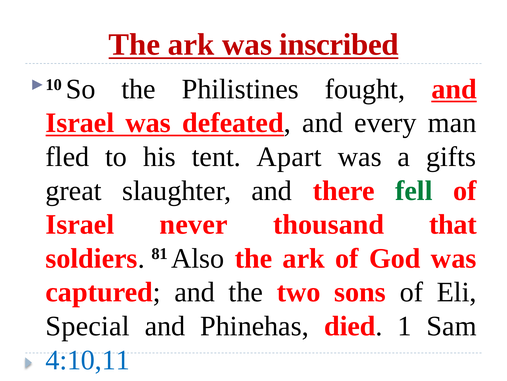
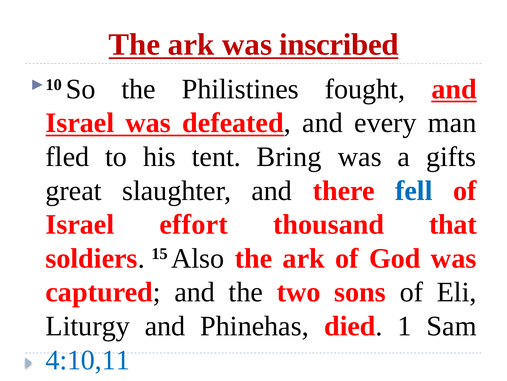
Apart: Apart -> Bring (289, 157)
fell colour: green -> blue (414, 190)
never: never -> effort (194, 224)
81: 81 -> 15 (160, 253)
Special: Special -> Liturgy (88, 326)
